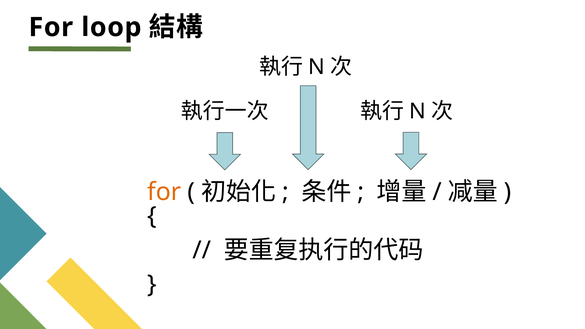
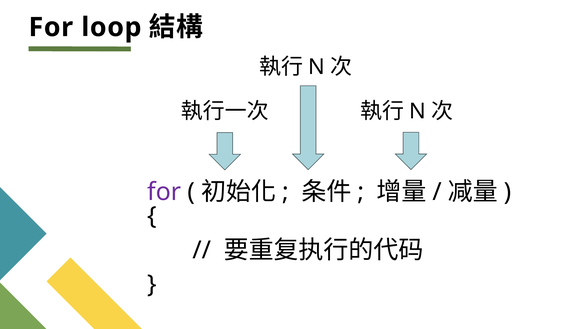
for colour: orange -> purple (164, 192)
